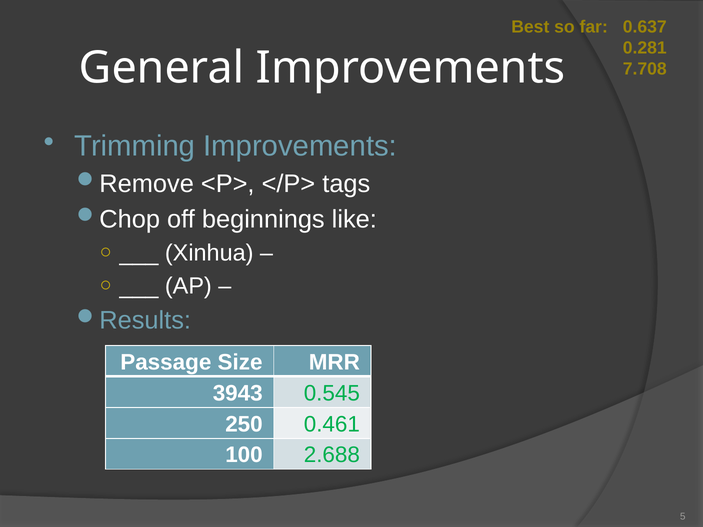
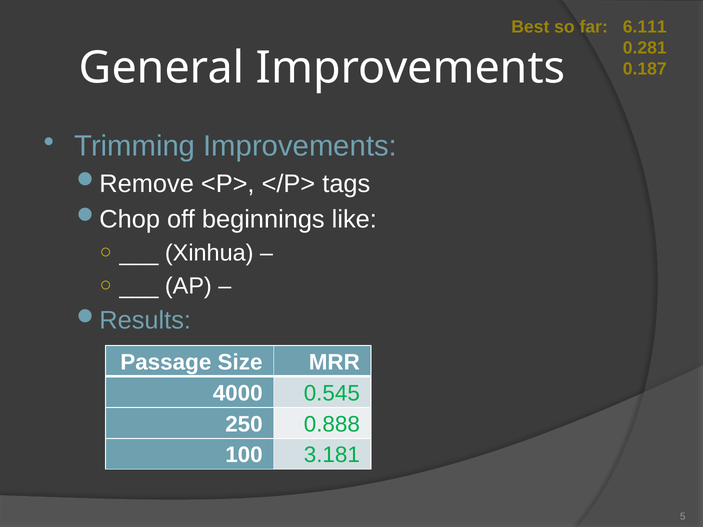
0.637: 0.637 -> 6.111 (645, 27)
7.708: 7.708 -> 0.187 (645, 69)
3943: 3943 -> 4000 (238, 393)
0.461: 0.461 -> 0.888 (332, 424)
2.688: 2.688 -> 3.181 (332, 455)
